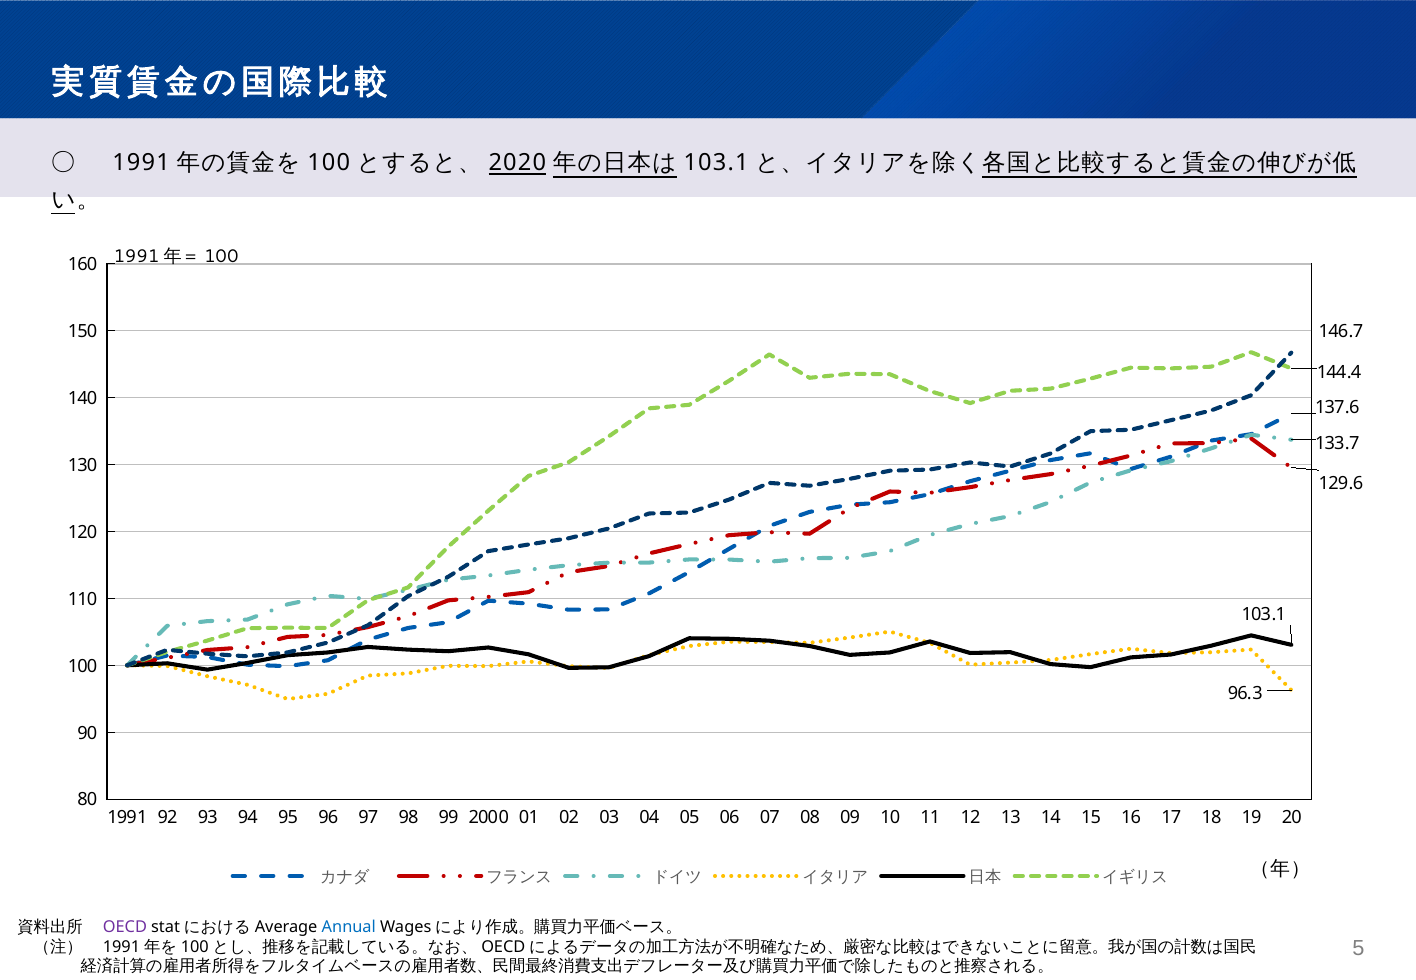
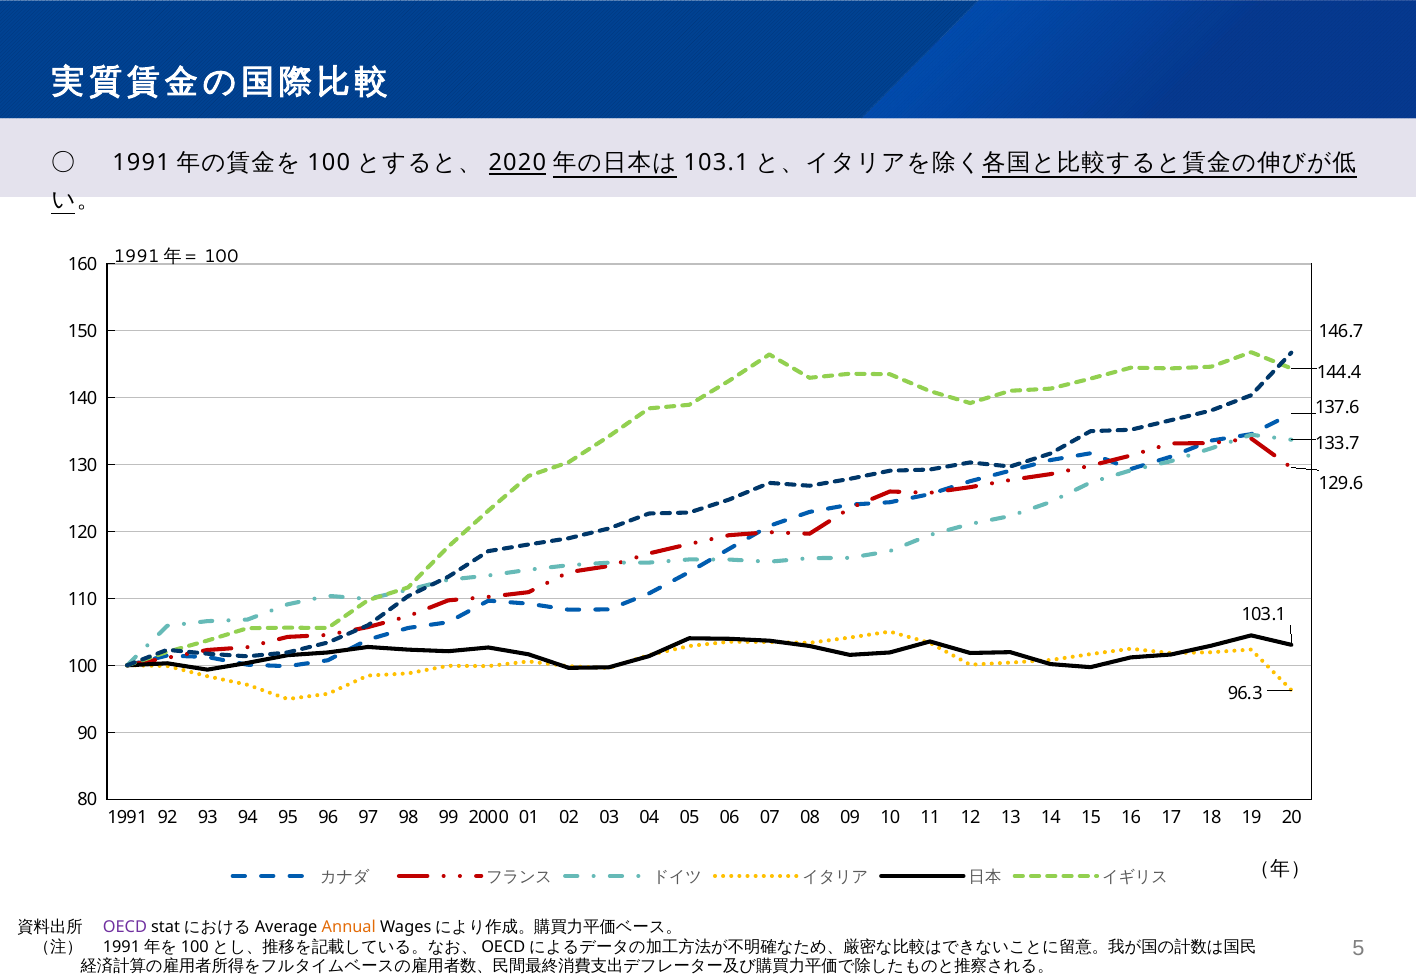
Annual colour: blue -> orange (349, 927)
